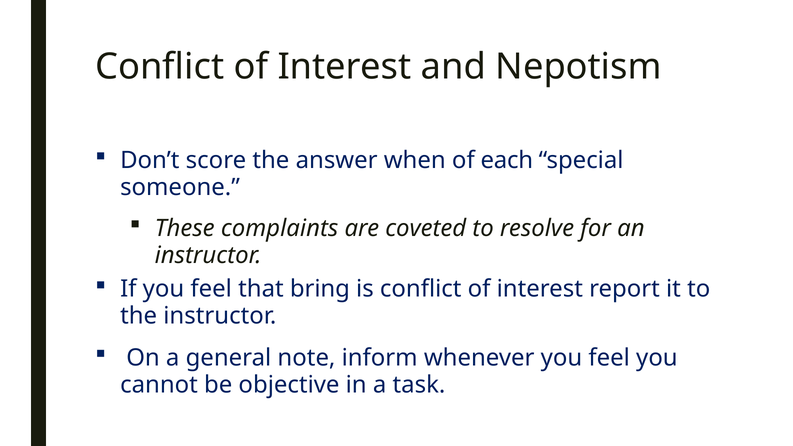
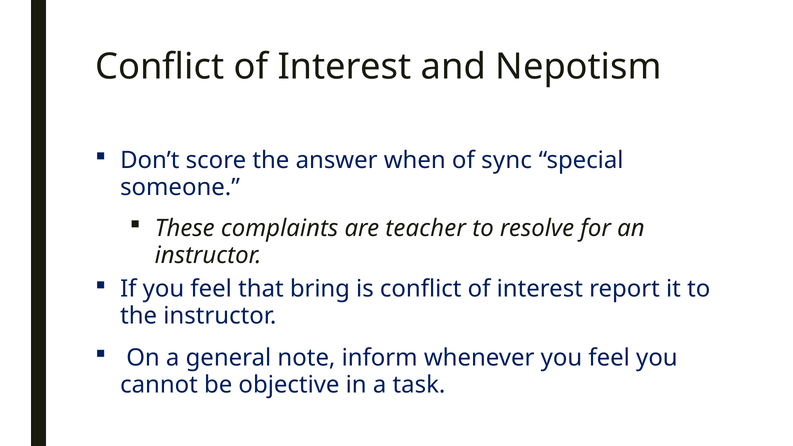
each: each -> sync (507, 160)
coveted: coveted -> teacher (426, 228)
